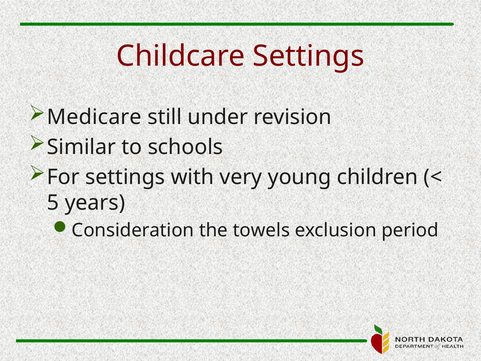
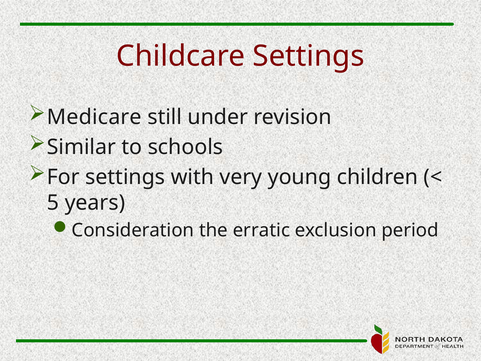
towels: towels -> erratic (261, 230)
